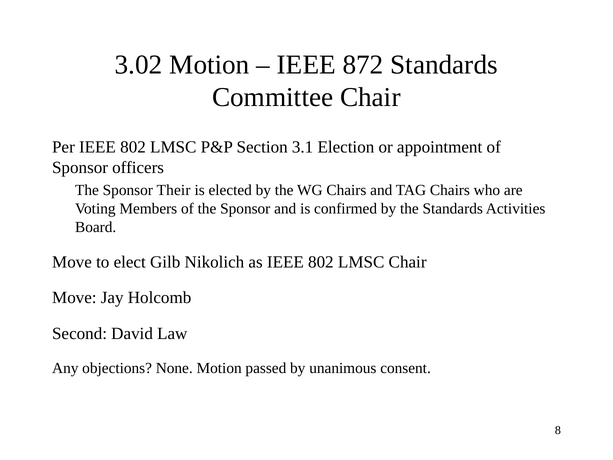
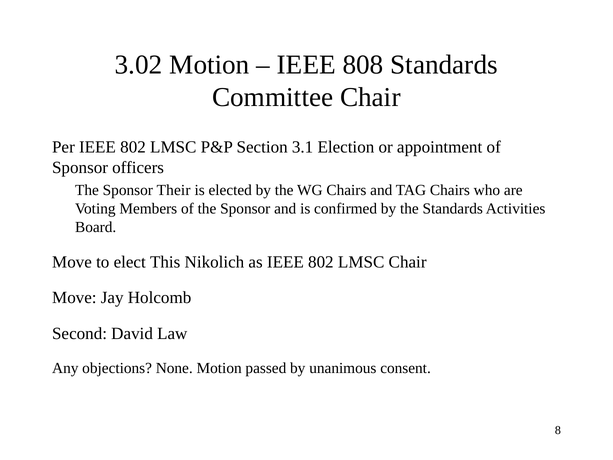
872: 872 -> 808 (363, 65)
Gilb: Gilb -> This (165, 262)
